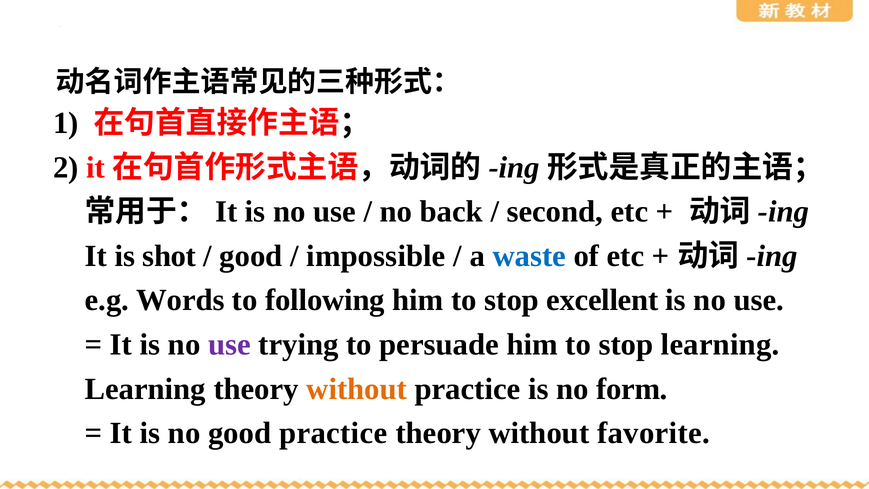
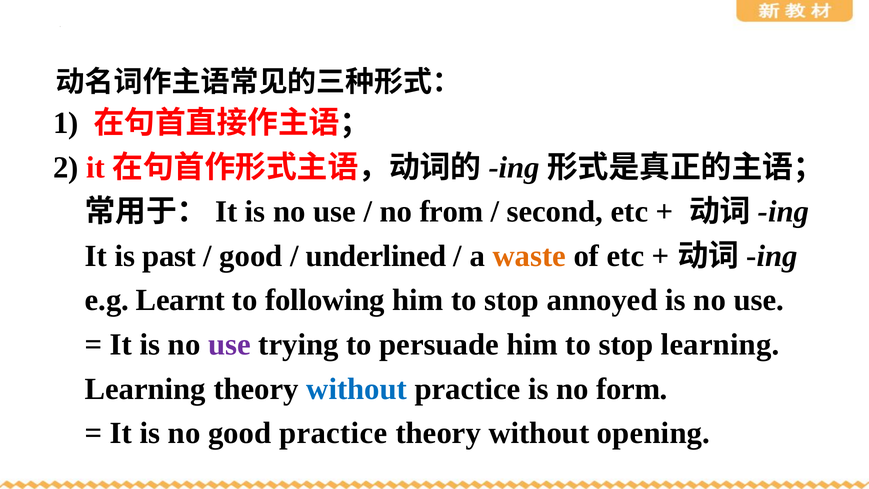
back: back -> from (452, 212)
shot: shot -> past (169, 256)
impossible: impossible -> underlined (376, 256)
waste colour: blue -> orange (529, 256)
Words: Words -> Learnt (180, 300)
excellent: excellent -> annoyed (602, 300)
without colour: orange -> blue (357, 389)
favorite: favorite -> opening (653, 433)
